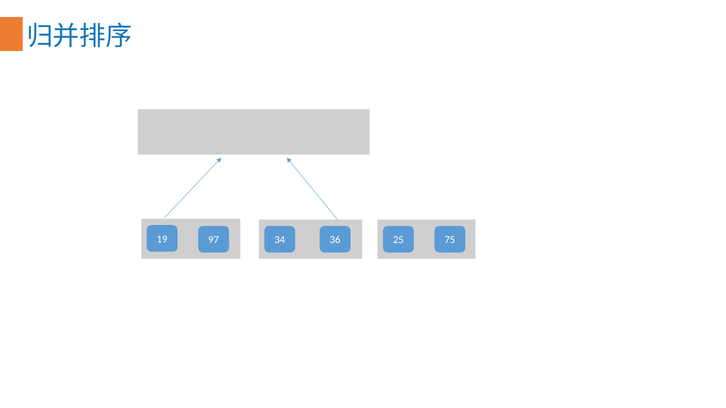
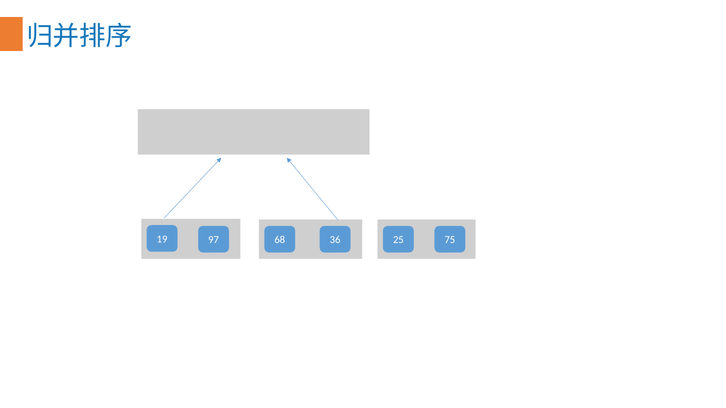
34: 34 -> 68 (280, 240)
